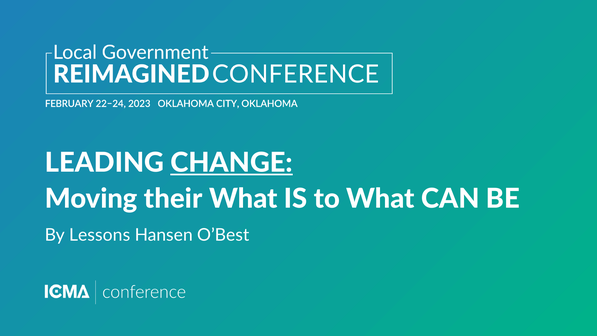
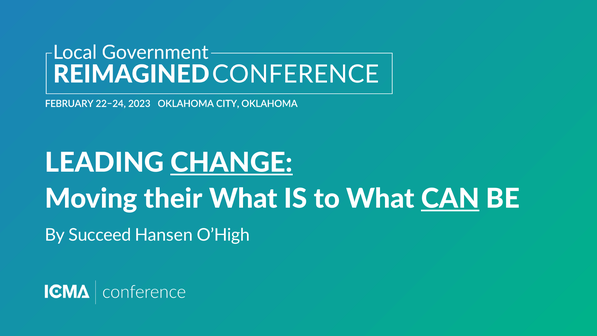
CAN underline: none -> present (450, 199)
Lessons: Lessons -> Succeed (100, 235)
O’Best: O’Best -> O’High (223, 235)
